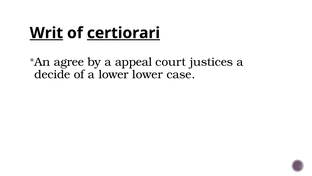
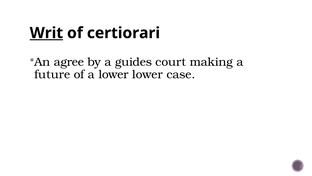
certiorari underline: present -> none (123, 33)
appeal: appeal -> guides (134, 62)
justices: justices -> making (211, 62)
decide: decide -> future (52, 74)
